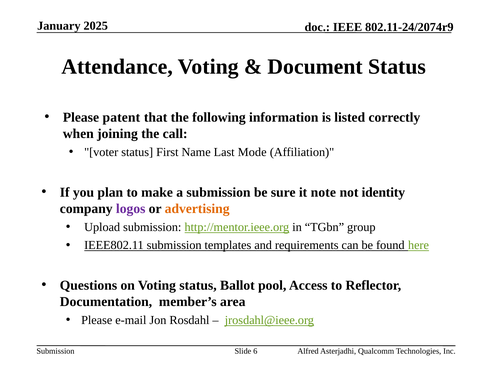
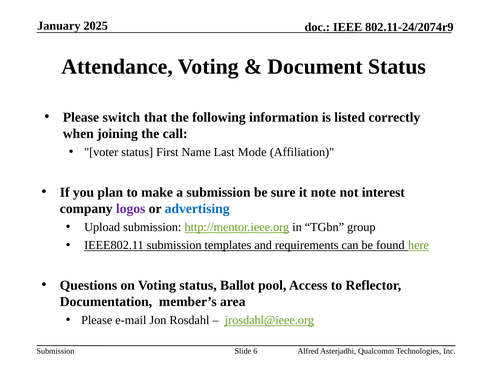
patent: patent -> switch (121, 117)
identity: identity -> interest (383, 192)
advertising colour: orange -> blue (197, 209)
